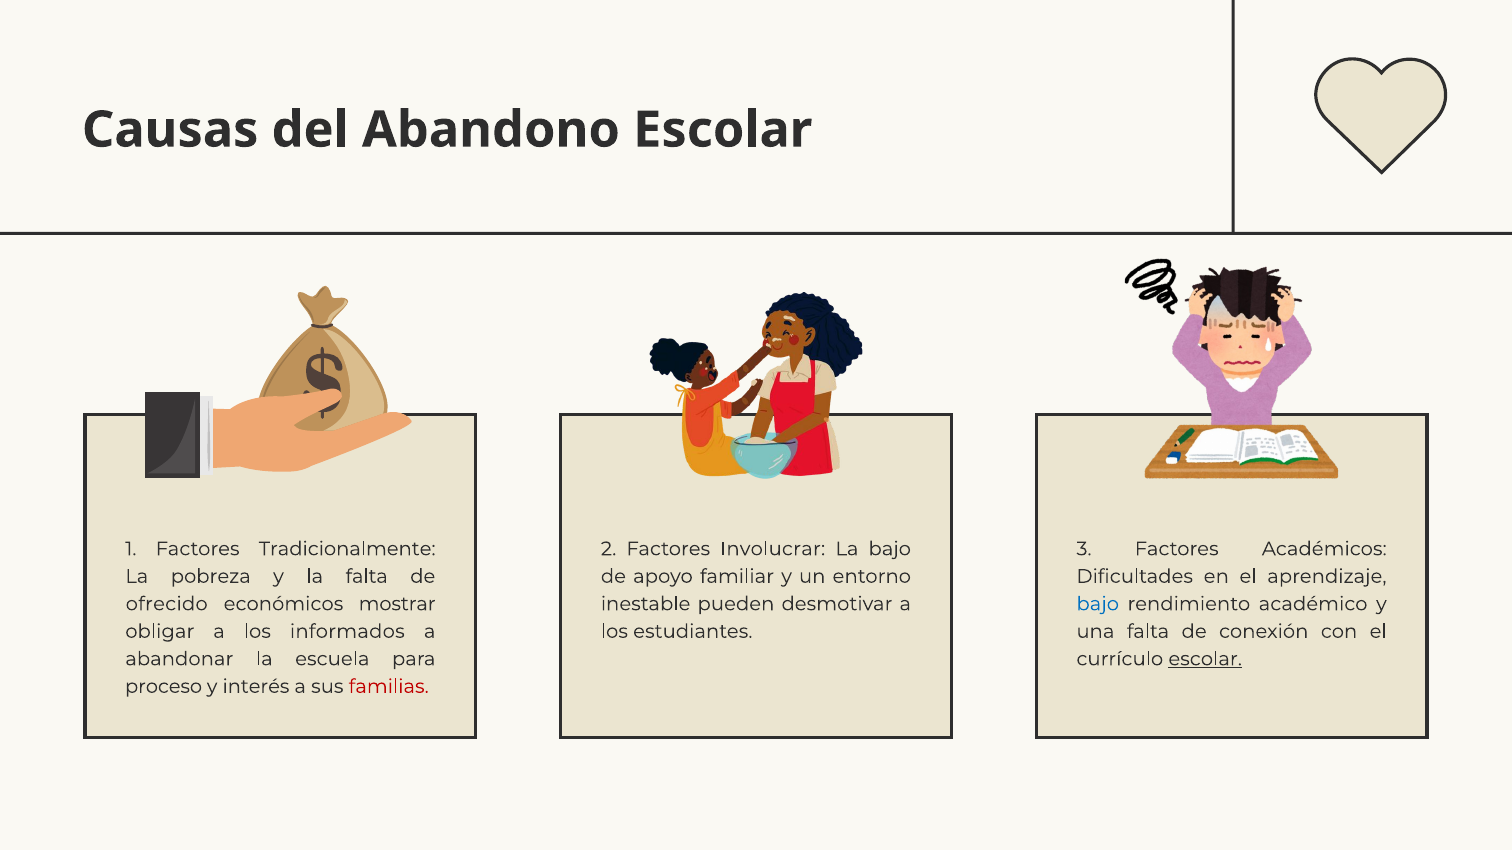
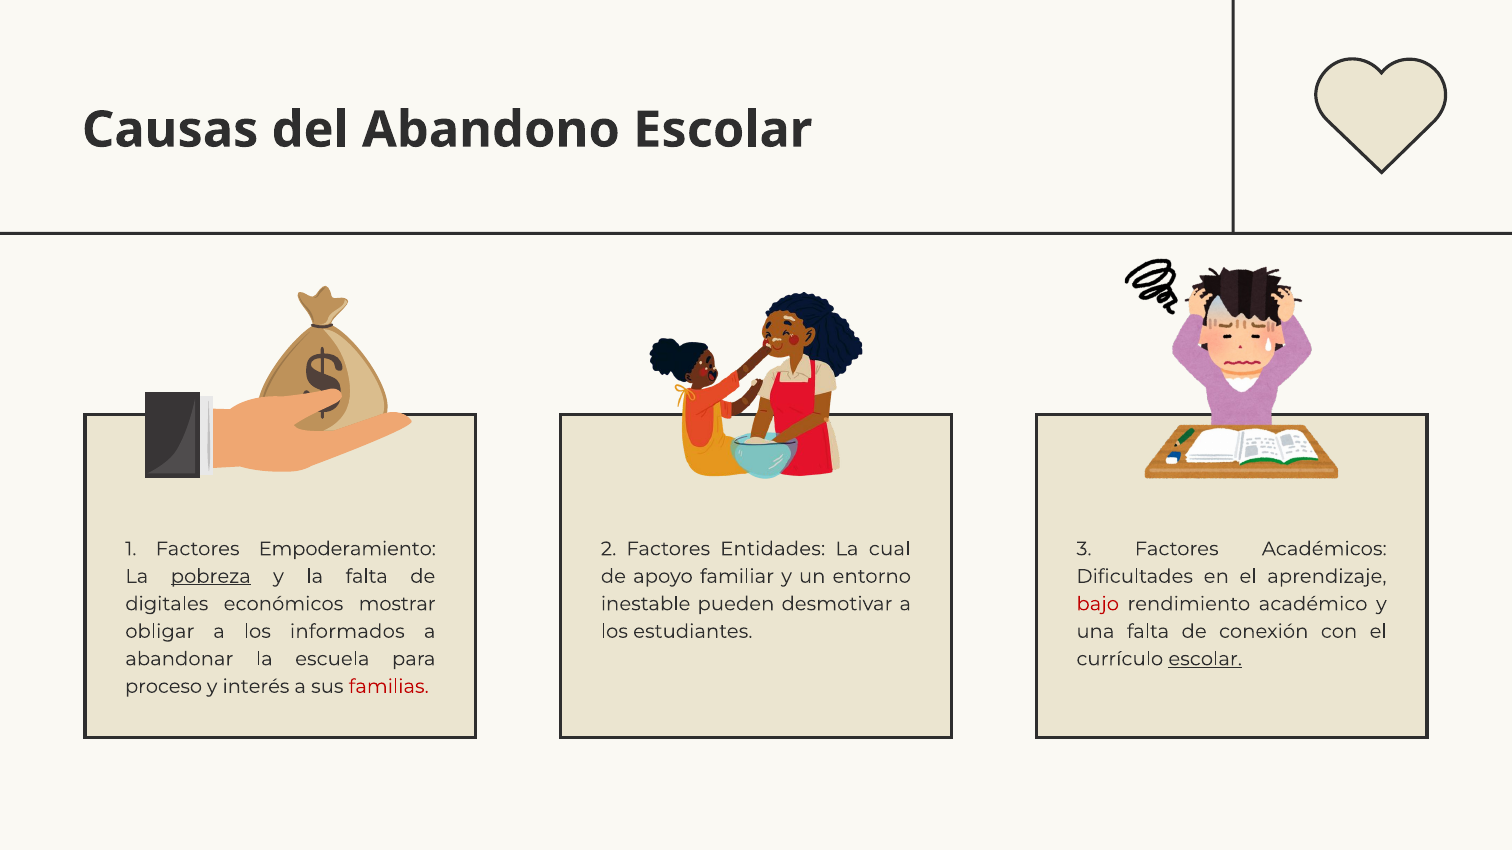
Tradicionalmente: Tradicionalmente -> Empoderamiento (347, 549)
Involucrar: Involucrar -> Entidades (773, 549)
La bajo: bajo -> cual (890, 549)
pobreza underline: none -> present (211, 577)
ofrecido: ofrecido -> digitales (167, 604)
bajo colour: blue -> red (1098, 604)
